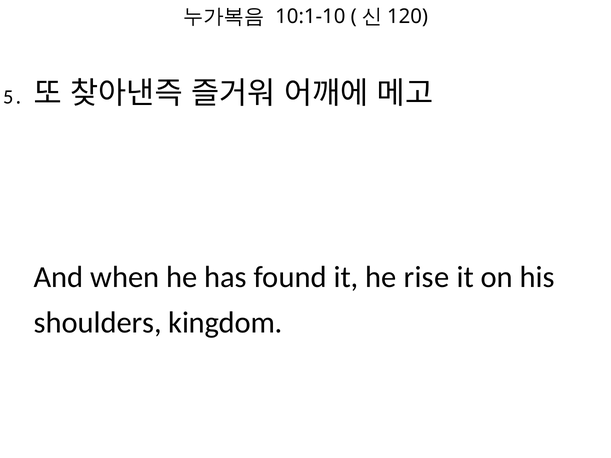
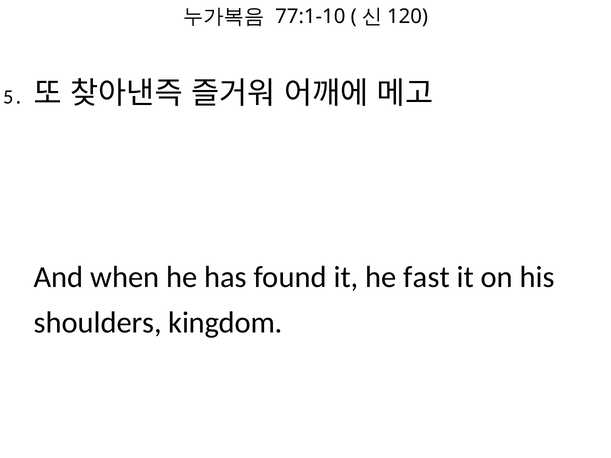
10:1-10: 10:1-10 -> 77:1-10 (310, 17)
rise: rise -> fast (427, 277)
